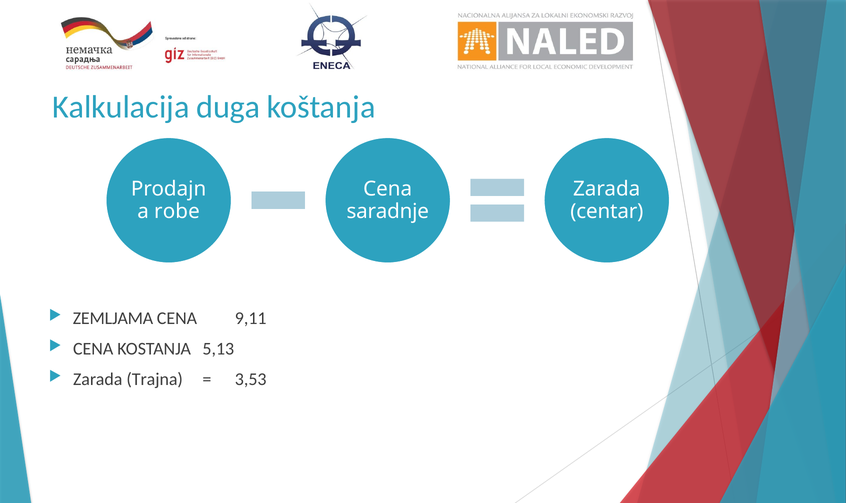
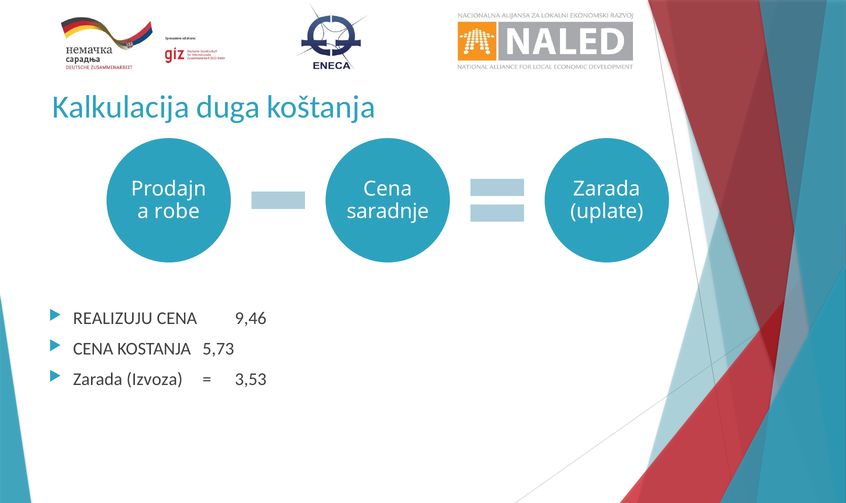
centar: centar -> uplate (607, 211)
ZEMLJAMA: ZEMLJAMA -> REALIZUJU (113, 318)
9,11: 9,11 -> 9,46 (251, 318)
5,13: 5,13 -> 5,73 (218, 349)
Trajna: Trajna -> Izvoza (155, 379)
